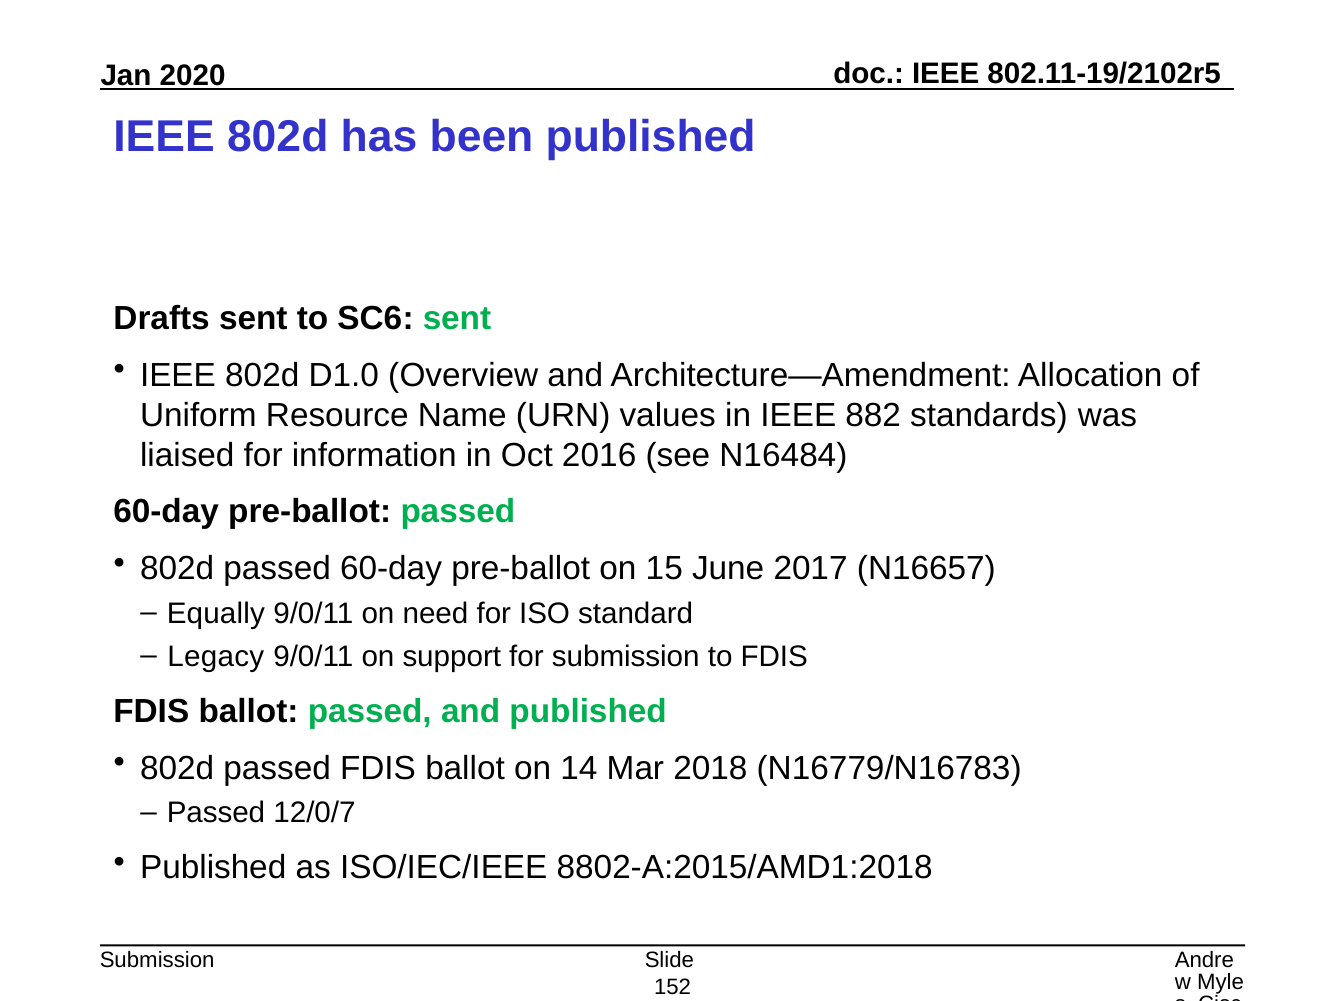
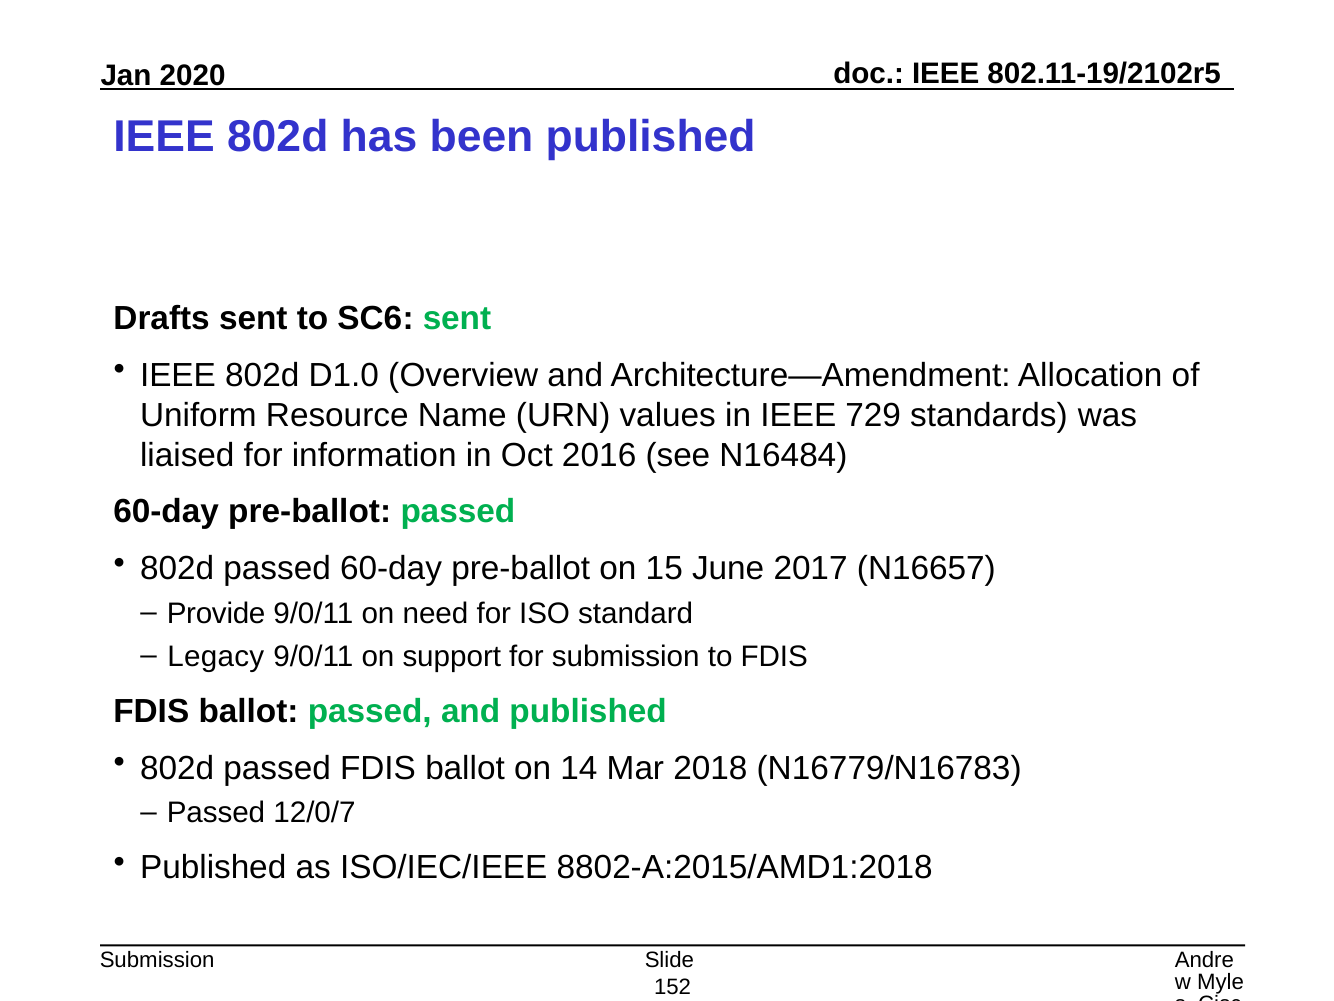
882: 882 -> 729 (873, 415)
Equally: Equally -> Provide (216, 613)
